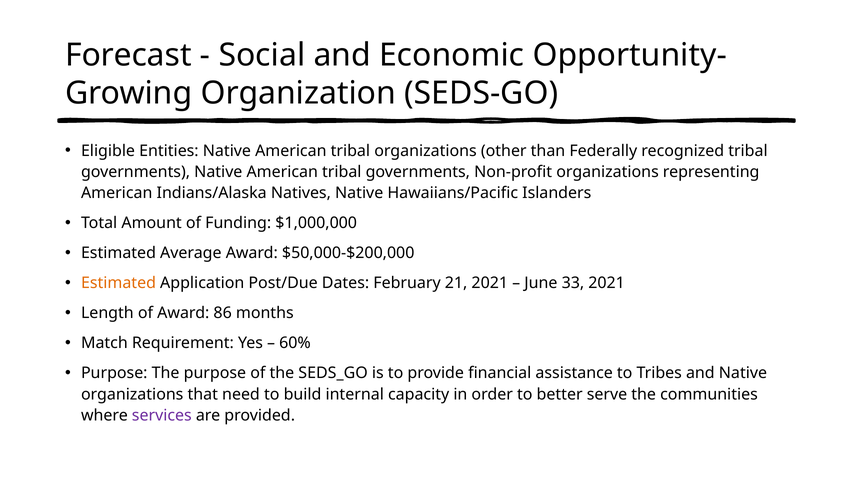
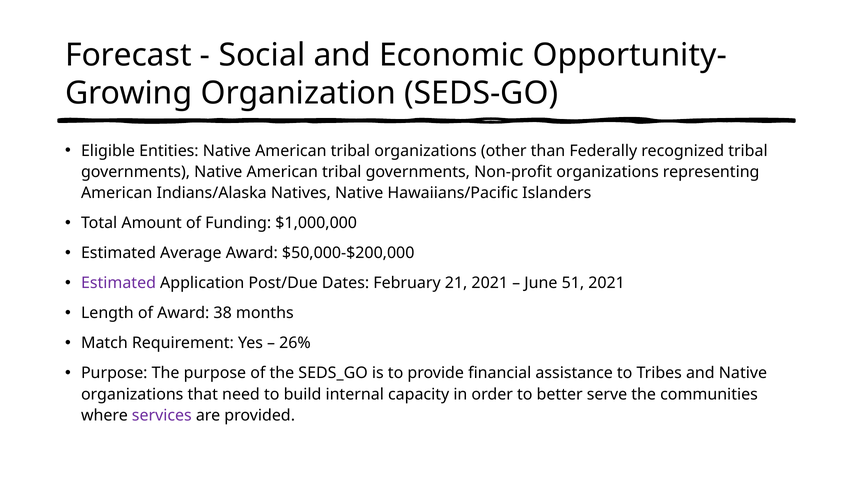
Estimated colour: orange -> purple (119, 283)
33: 33 -> 51 (573, 283)
86: 86 -> 38 (223, 313)
60%: 60% -> 26% (295, 343)
